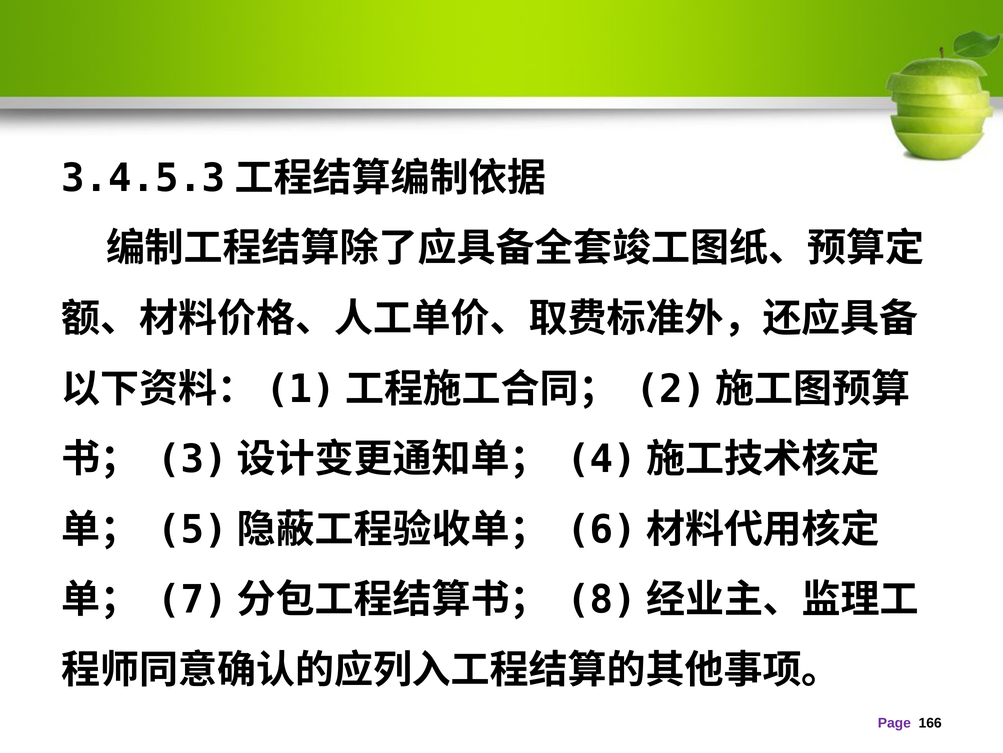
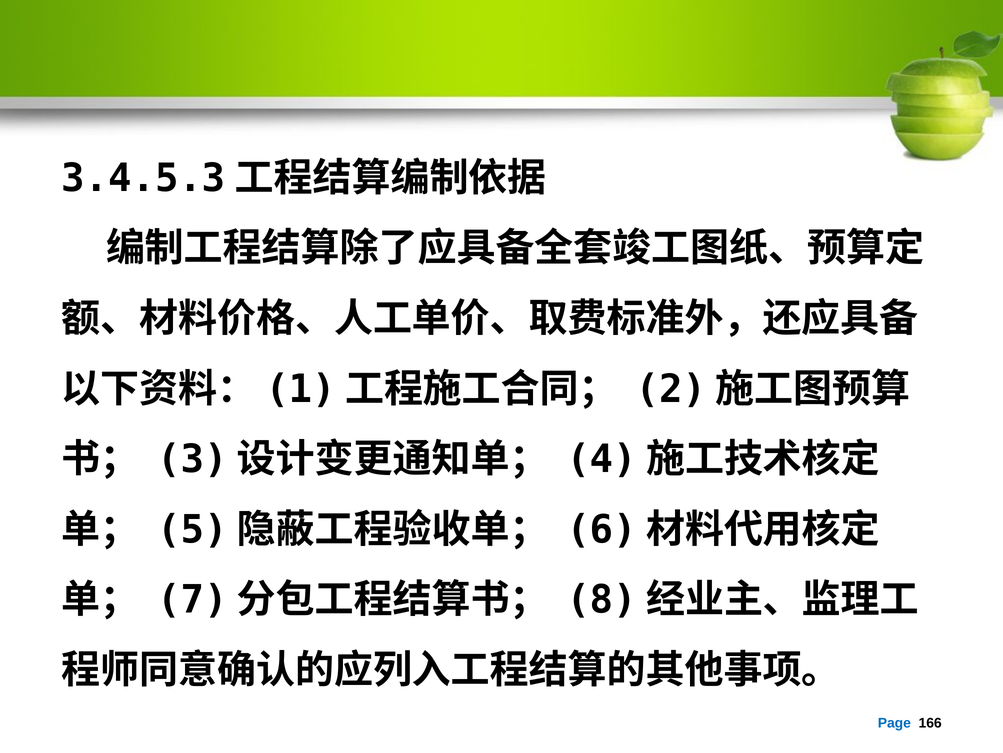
Page colour: purple -> blue (894, 722)
